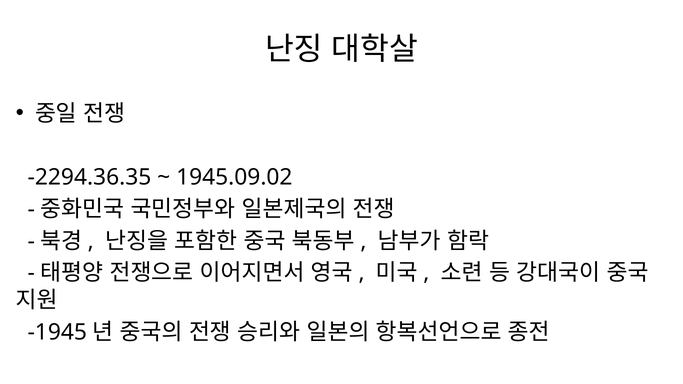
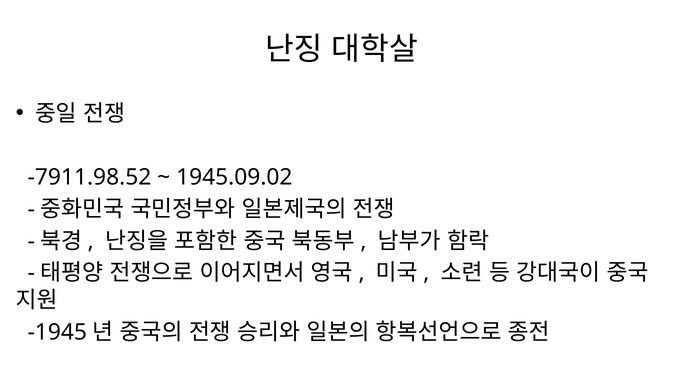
-2294.36.35: -2294.36.35 -> -7911.98.52 (89, 177)
